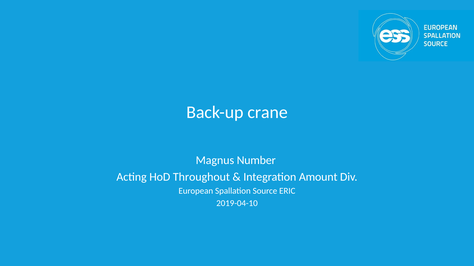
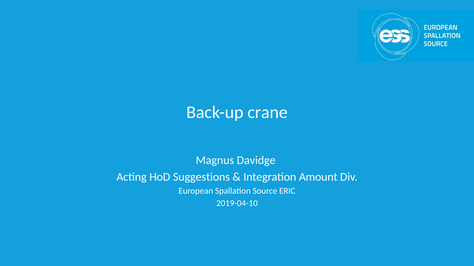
Number: Number -> Davidge (256, 161)
Throughout: Throughout -> Suggestions (201, 177)
